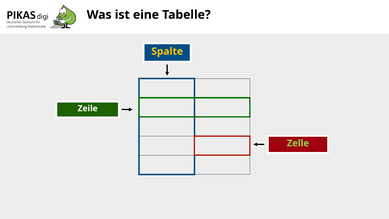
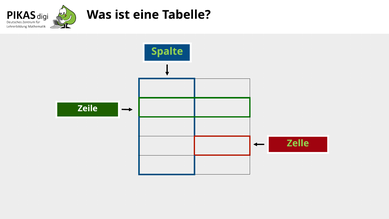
Spalte colour: yellow -> light green (167, 51)
